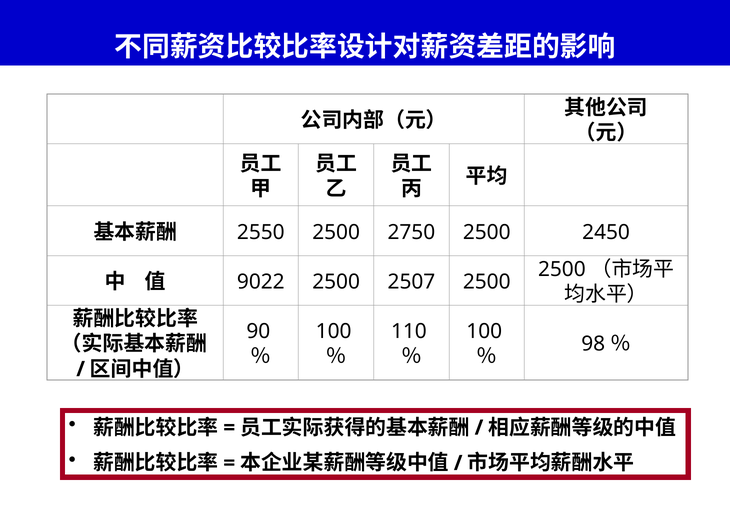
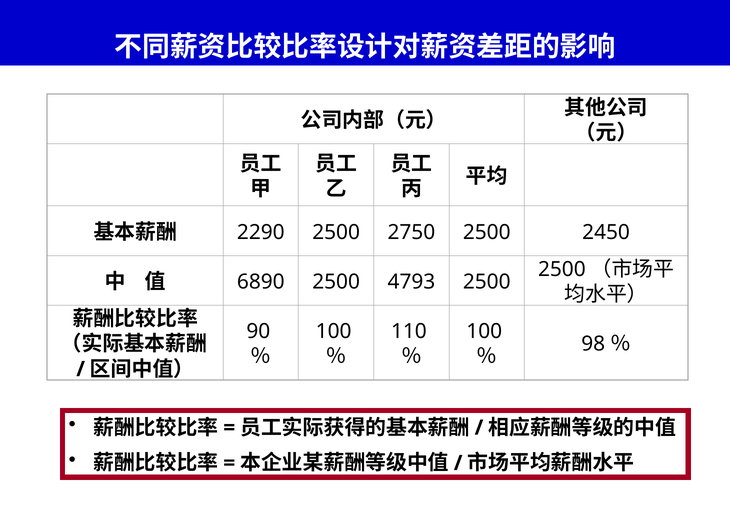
2550: 2550 -> 2290 (261, 232)
9022: 9022 -> 6890 (261, 282)
2507: 2507 -> 4793 (411, 282)
